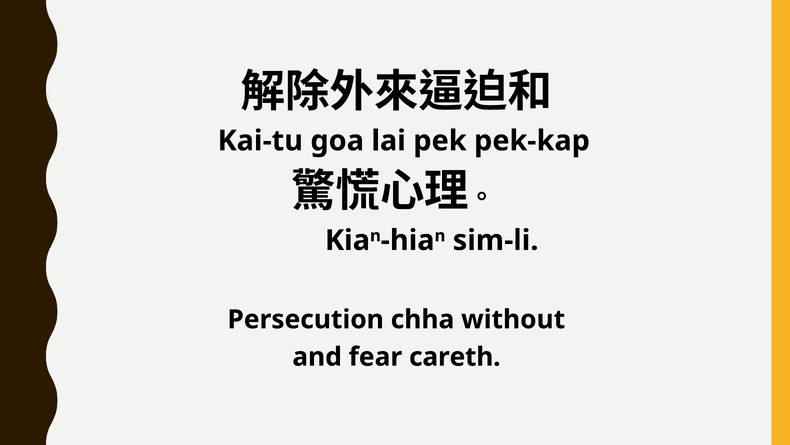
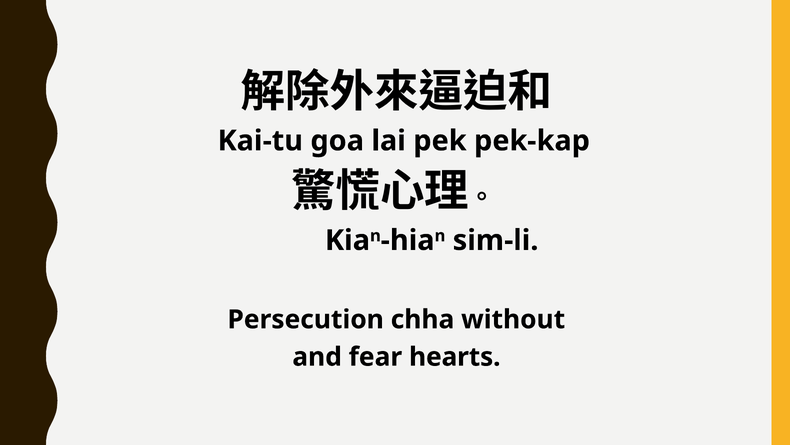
careth: careth -> hearts (455, 357)
